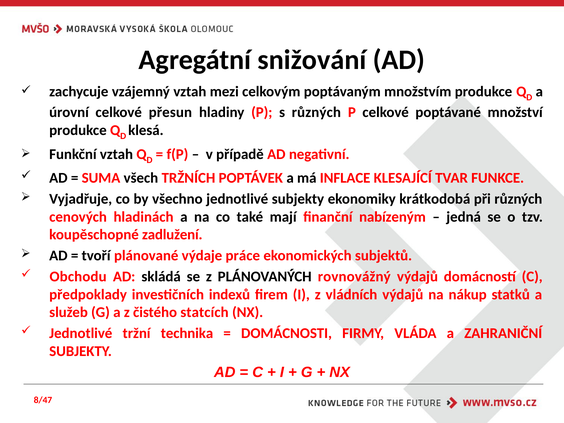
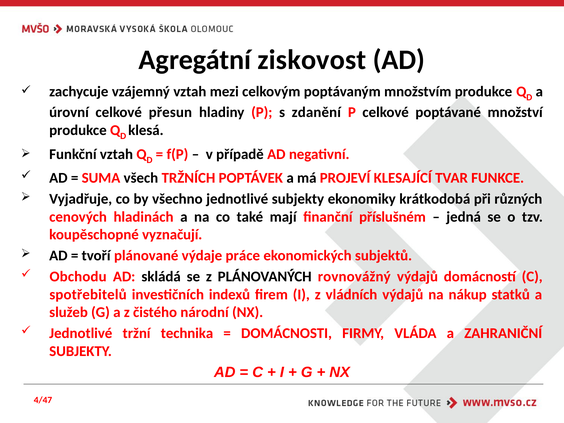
snižování: snižování -> ziskovost (312, 60)
s různých: různých -> zdanění (316, 112)
INFLACE: INFLACE -> PROJEVÍ (345, 178)
nabízeným: nabízeným -> příslušném (392, 217)
zadlužení: zadlužení -> vyznačují (172, 235)
předpoklady: předpoklady -> spotřebitelů (88, 295)
statcích: statcích -> národní (205, 312)
8/47: 8/47 -> 4/47 (43, 400)
